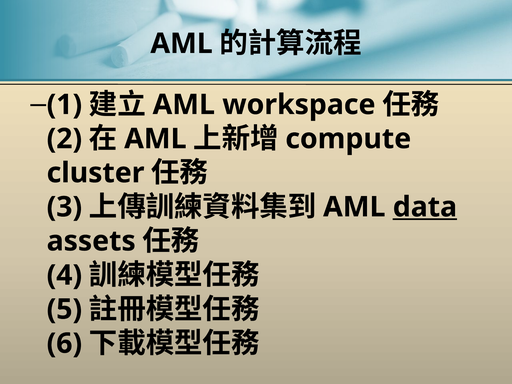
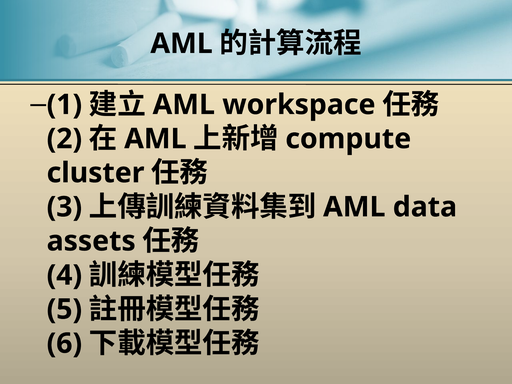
data underline: present -> none (425, 207)
